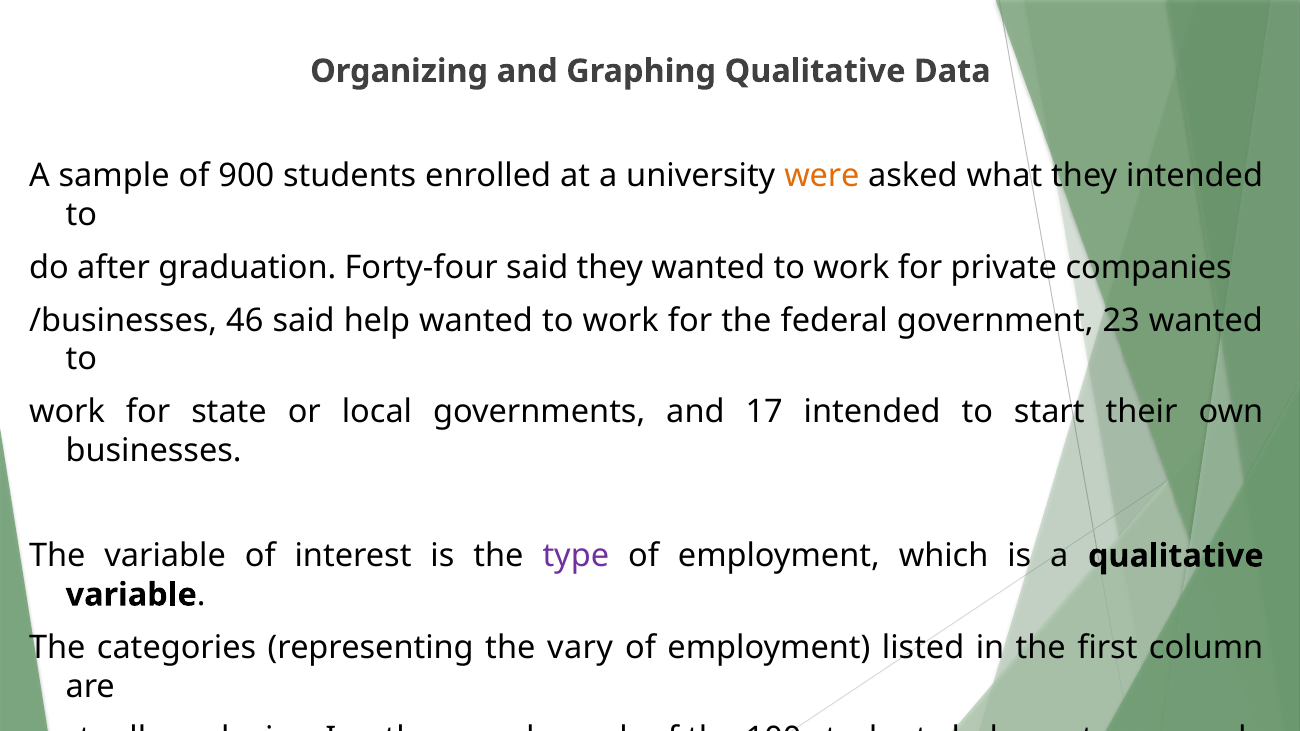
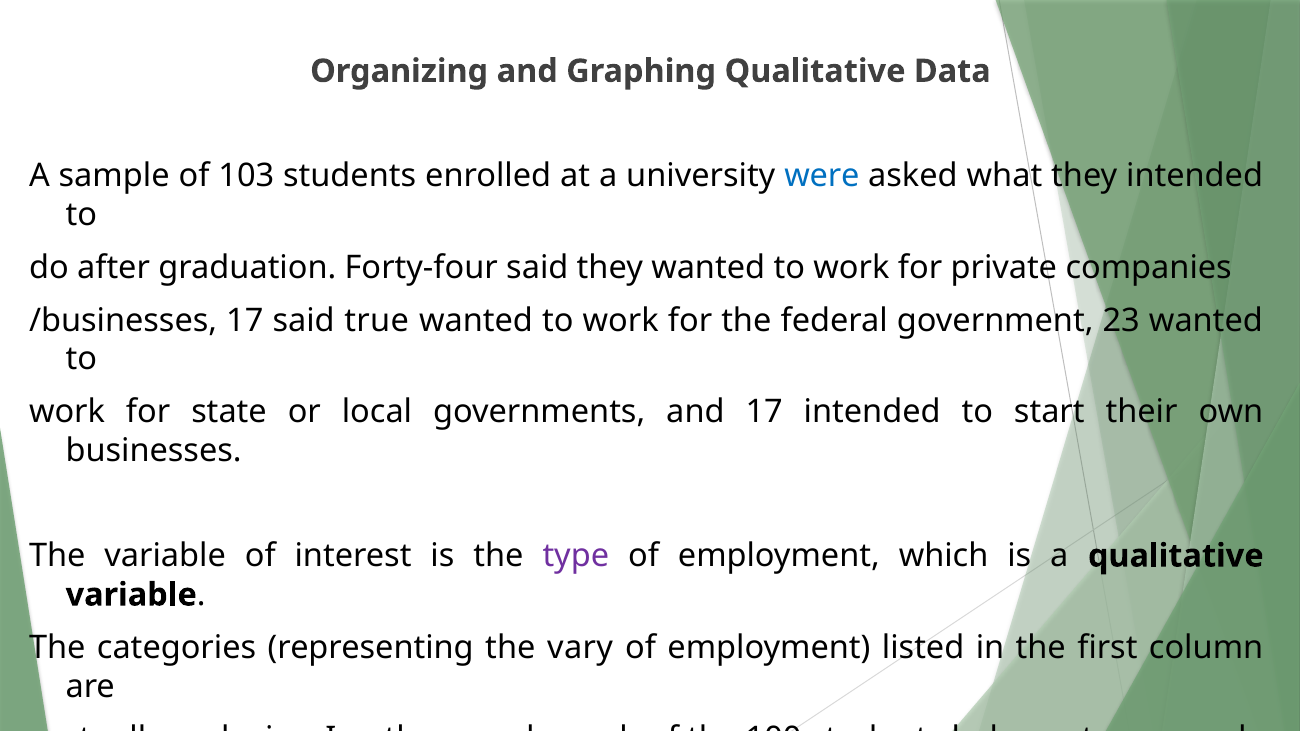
900: 900 -> 103 (246, 176)
were colour: orange -> blue (822, 176)
/businesses 46: 46 -> 17 (245, 320)
help: help -> true (377, 320)
